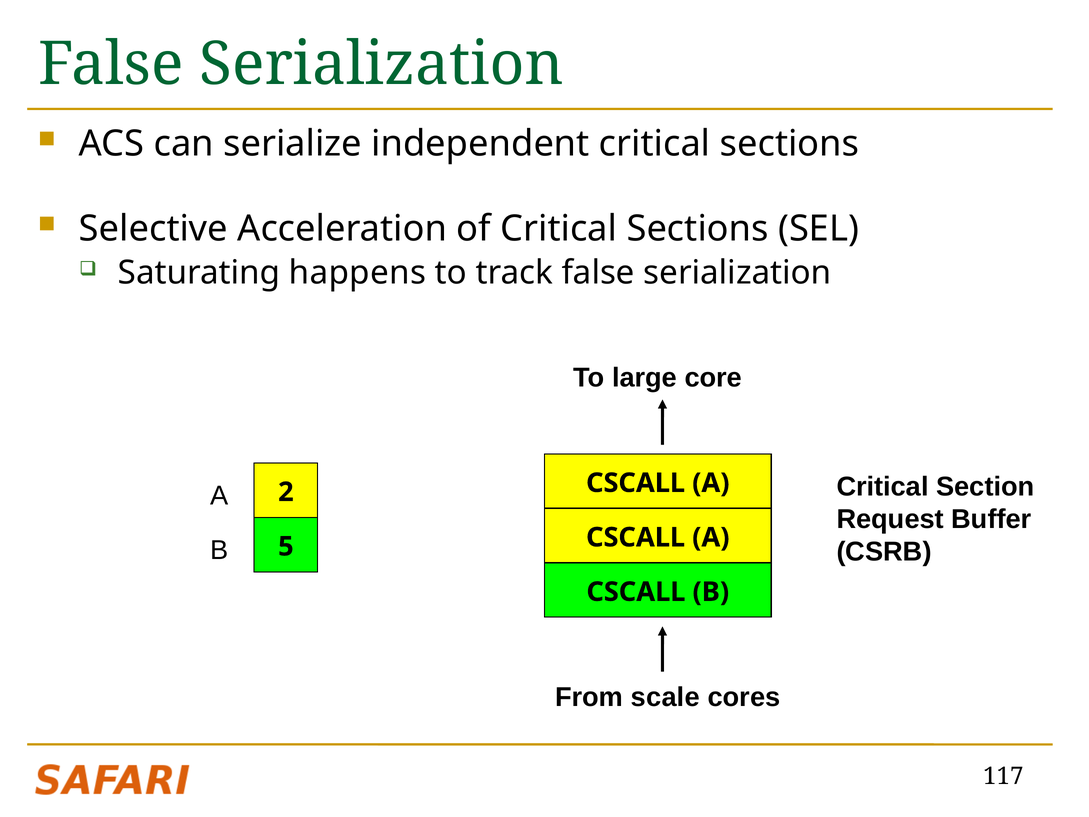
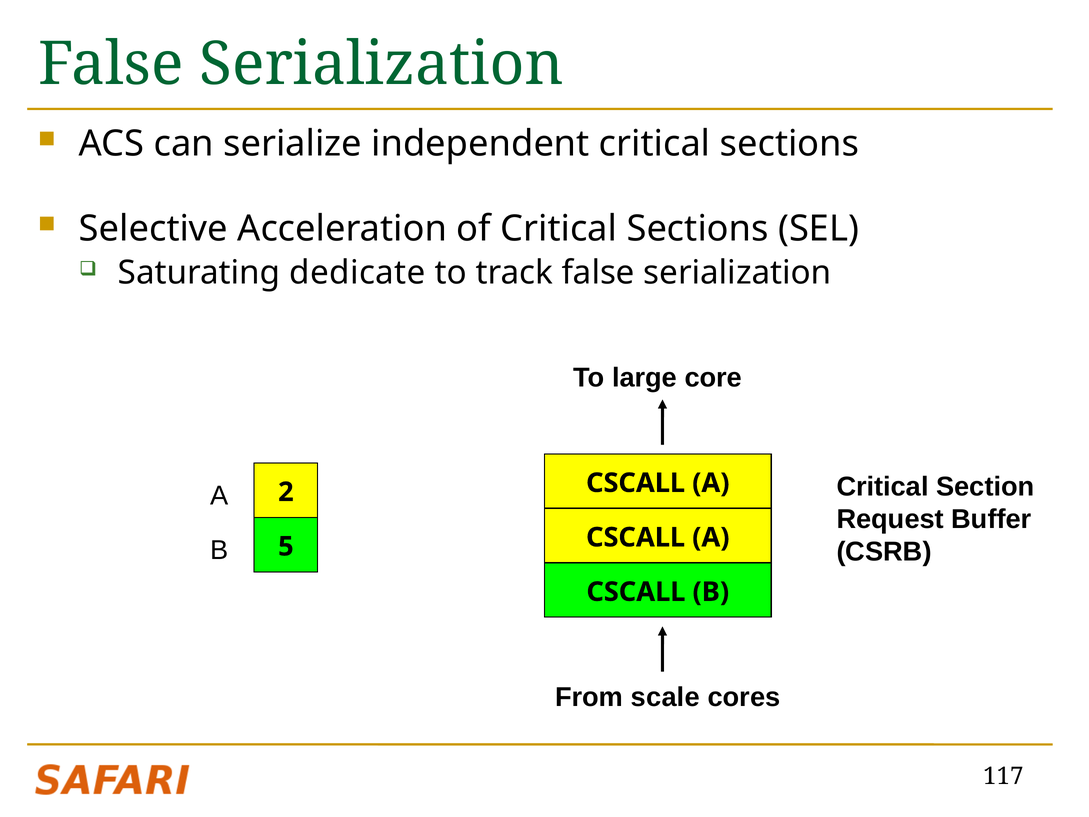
happens: happens -> dedicate (357, 273)
